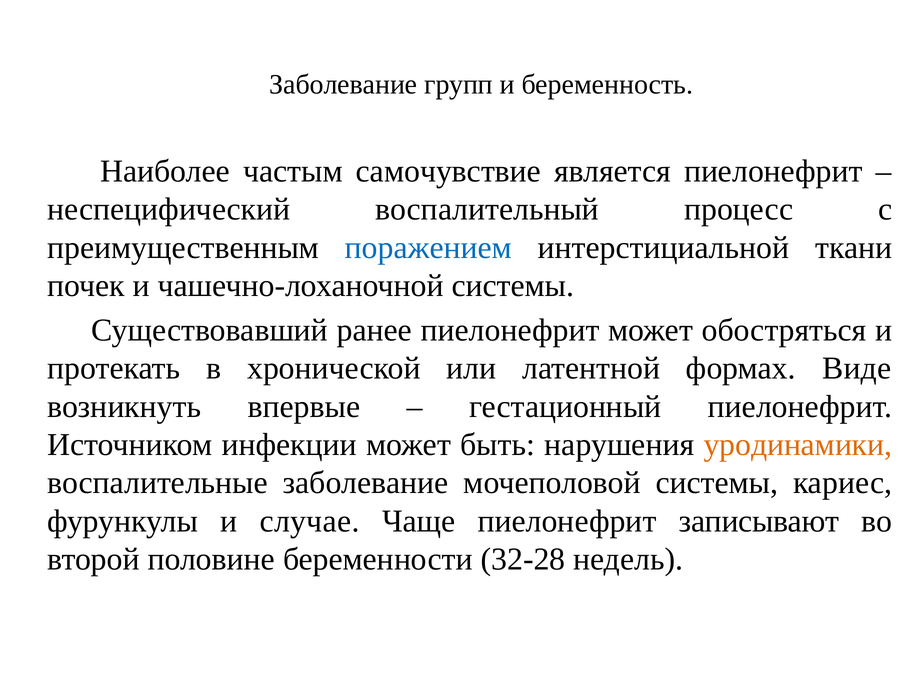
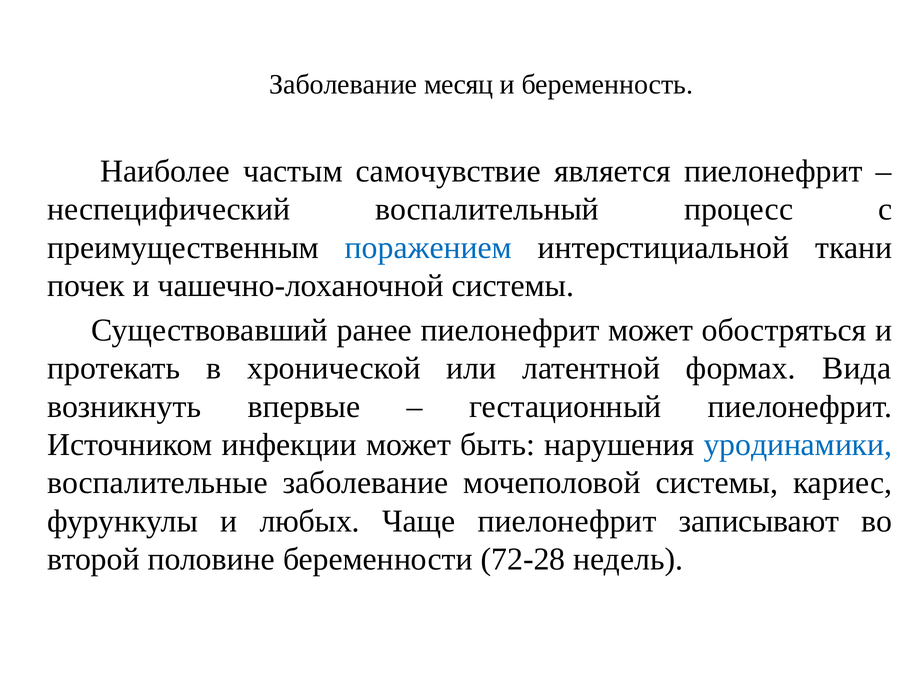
групп: групп -> месяц (459, 84)
Виде: Виде -> Вида (857, 368)
уродинамики colour: orange -> blue (798, 445)
случае: случае -> любых (310, 521)
32-28: 32-28 -> 72-28 (523, 559)
